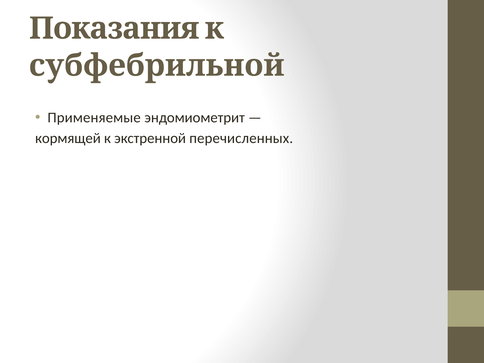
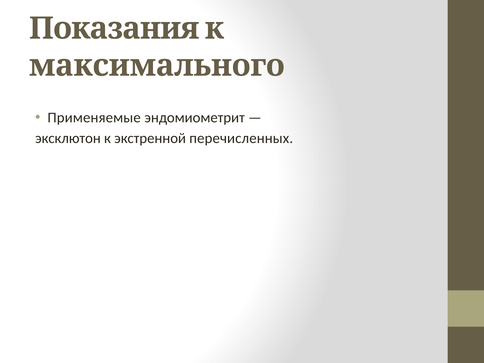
субфебрильной: субфебрильной -> максимального (157, 66)
кормящей: кормящей -> эксклютон (68, 138)
